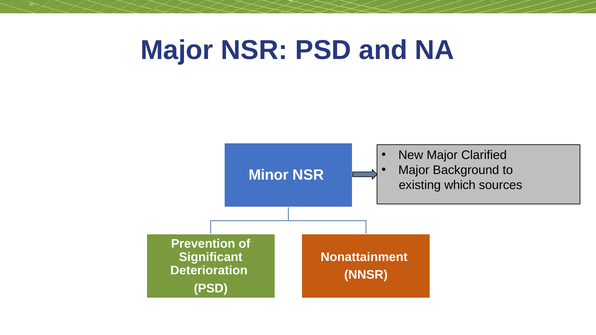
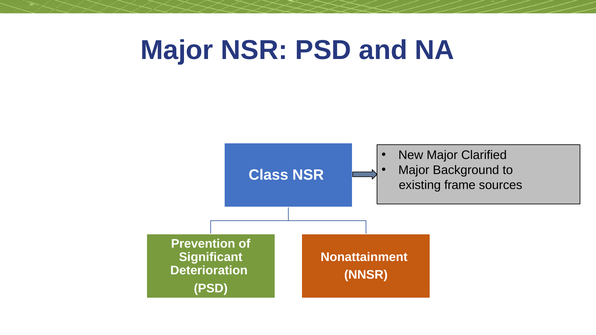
Minor: Minor -> Class (268, 175)
which: which -> frame (460, 185)
